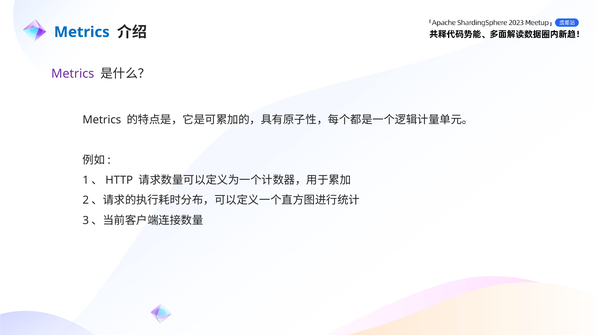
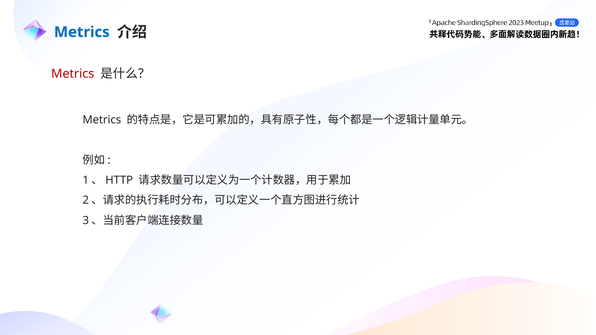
Metrics colour: purple -> red (73, 74)
